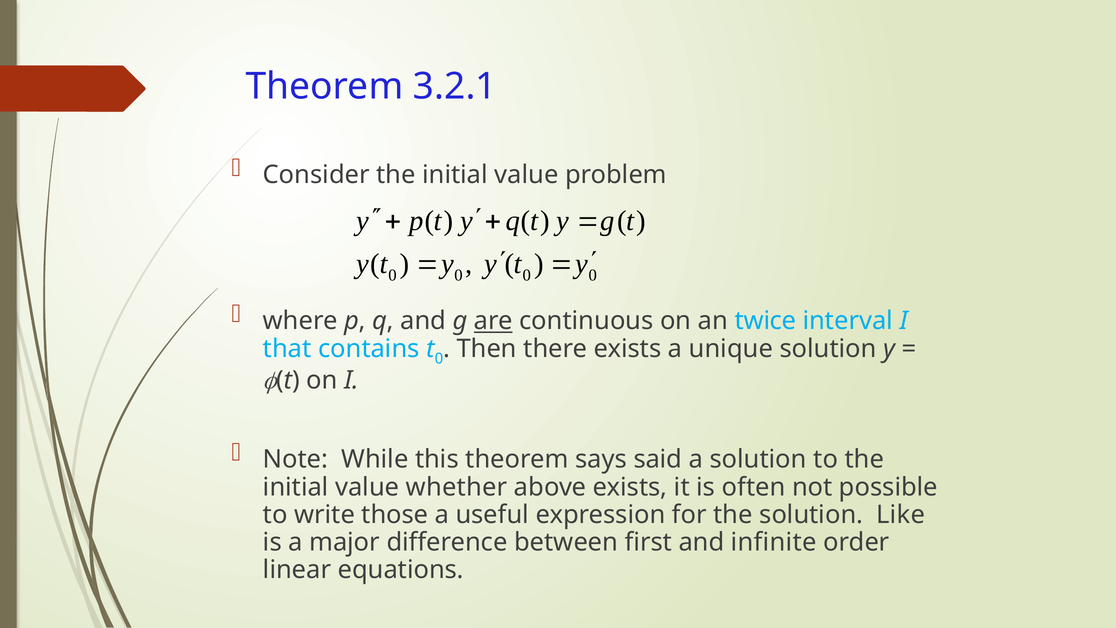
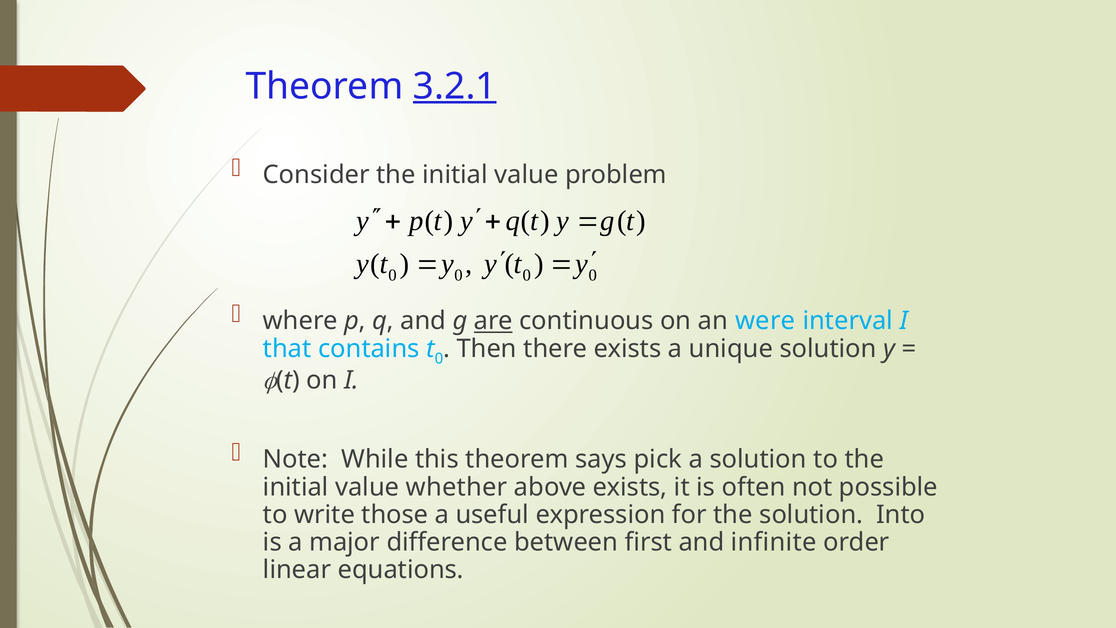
3.2.1 underline: none -> present (455, 86)
twice: twice -> were (765, 321)
said: said -> pick (658, 459)
Like: Like -> Into (901, 515)
